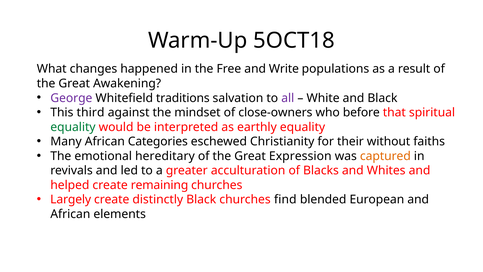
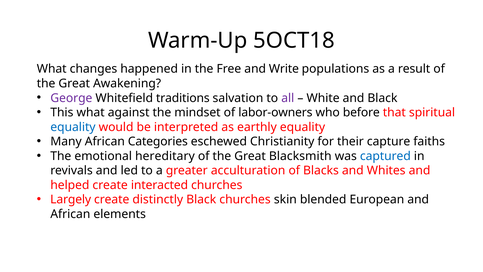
This third: third -> what (91, 112)
close-owners: close-owners -> labor-owners (275, 112)
equality colour: green -> blue (73, 127)
without: without -> capture (389, 141)
Expression: Expression -> Blacksmith (300, 156)
captured colour: orange -> blue (385, 156)
remaining: remaining -> interacted (159, 185)
find: find -> skin (285, 199)
